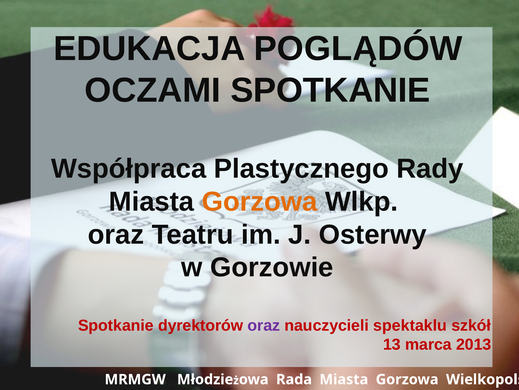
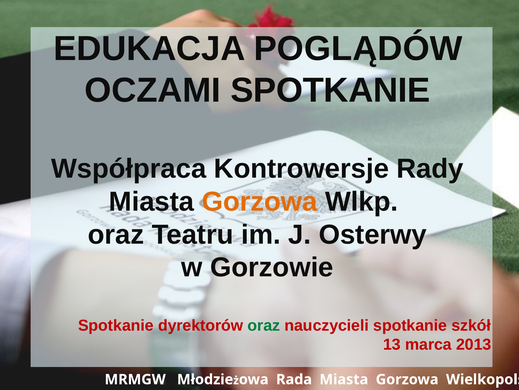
Plastycznego: Plastycznego -> Kontrowersje (301, 168)
oraz colour: purple -> green (264, 325)
nauczycieli spektaklu: spektaklu -> spotkanie (410, 325)
